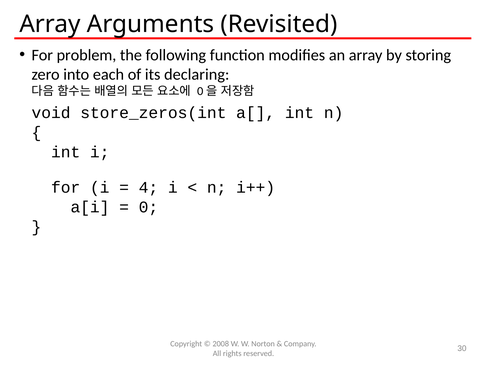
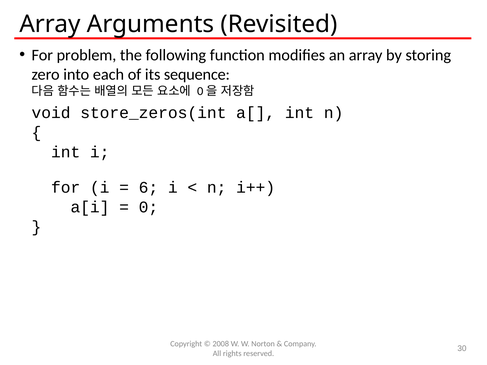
declaring: declaring -> sequence (197, 75)
4: 4 -> 6 (148, 188)
